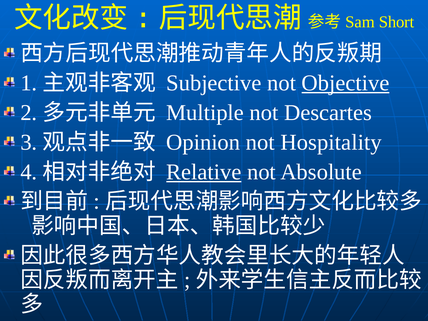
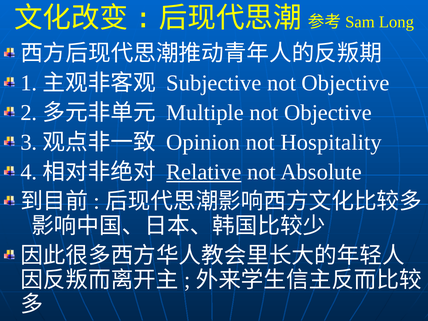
Short: Short -> Long (396, 22)
Objective underline: present -> none (346, 83)
Multiple not Descartes: Descartes -> Objective (328, 113)
